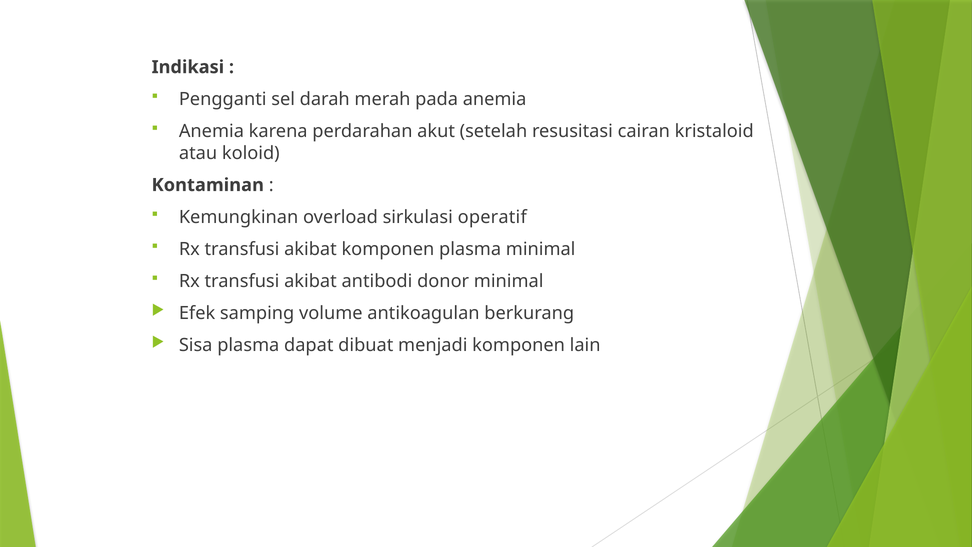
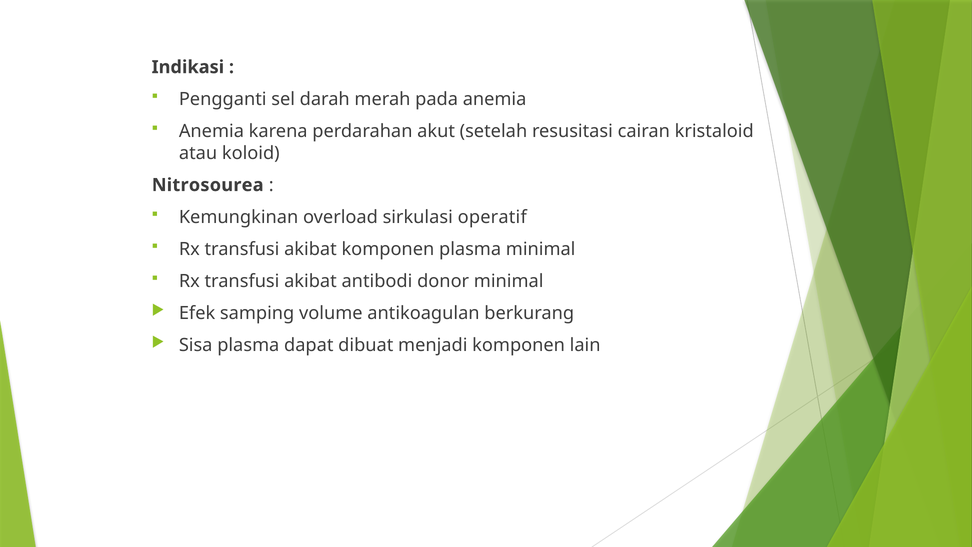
Kontaminan: Kontaminan -> Nitrosourea (208, 185)
